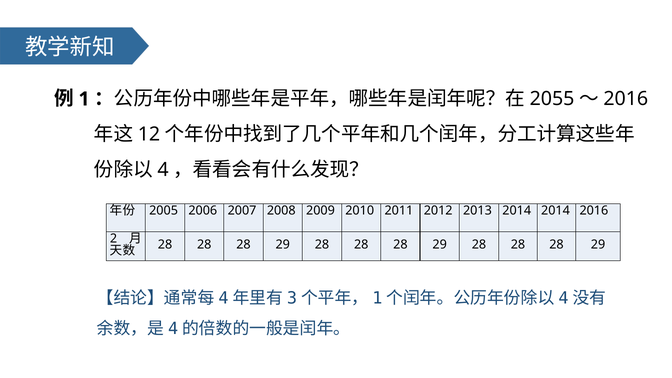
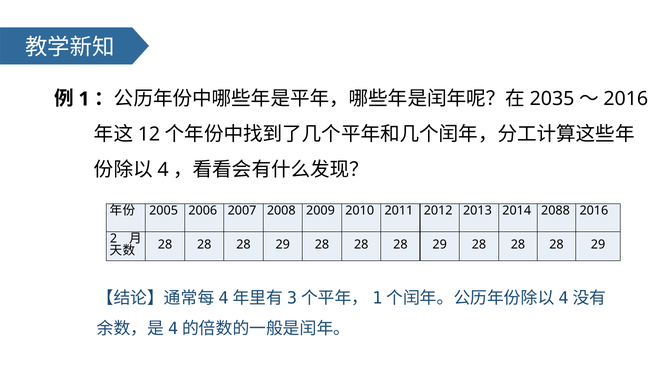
2055: 2055 -> 2035 (552, 99)
2014 2014: 2014 -> 2088 (555, 210)
